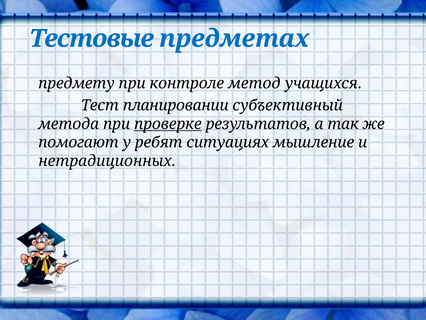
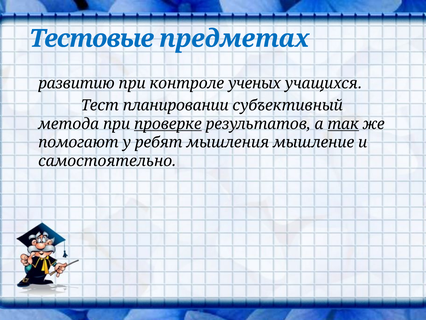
предмету: предмету -> развитию (76, 83)
метод: метод -> ученых (254, 83)
так underline: none -> present (343, 124)
ситуациях: ситуациях -> мышления (228, 142)
нетрадиционных: нетрадиционных -> самостоятельно (107, 161)
